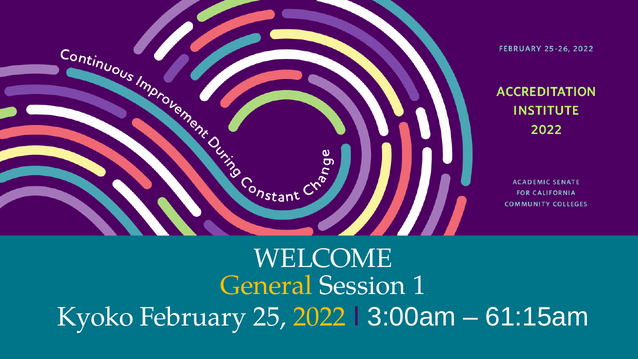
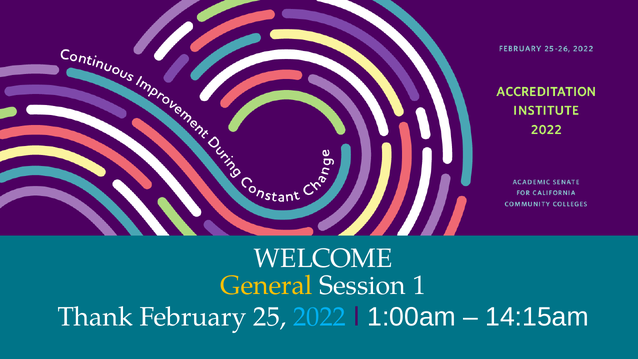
Kyoko: Kyoko -> Thank (95, 317)
2022 colour: yellow -> light blue (320, 317)
3:00am: 3:00am -> 1:00am (412, 317)
61:15am: 61:15am -> 14:15am (537, 317)
